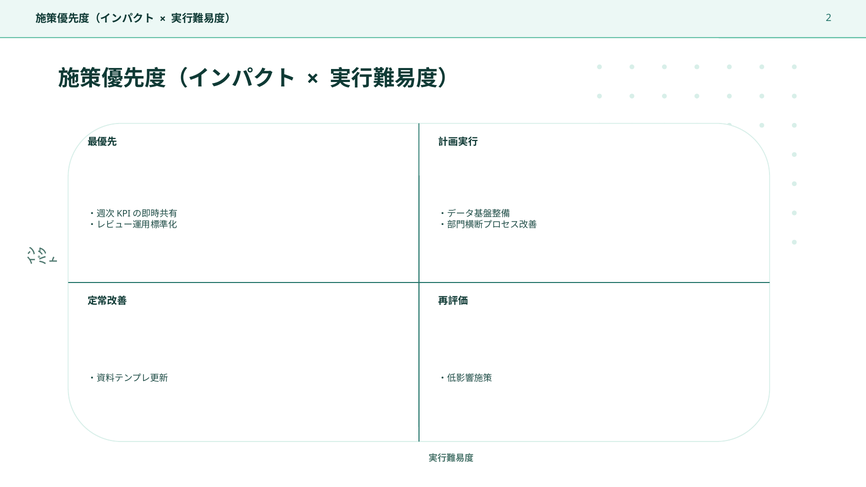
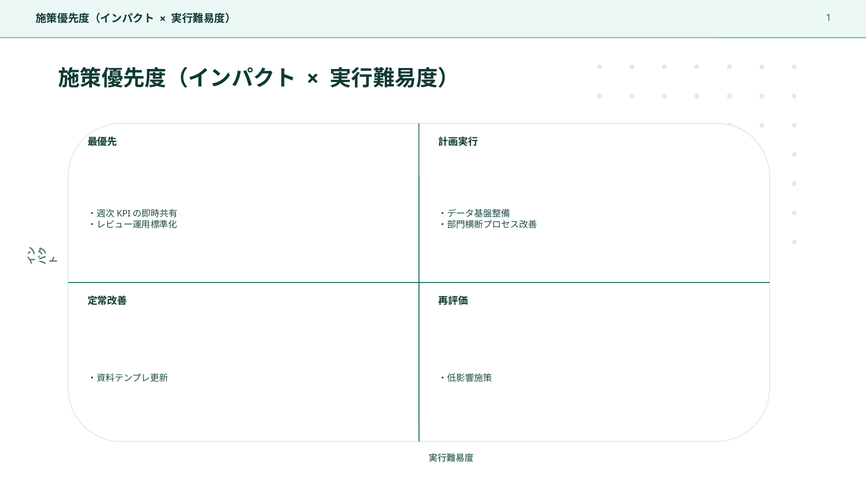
2: 2 -> 1 (829, 18)
